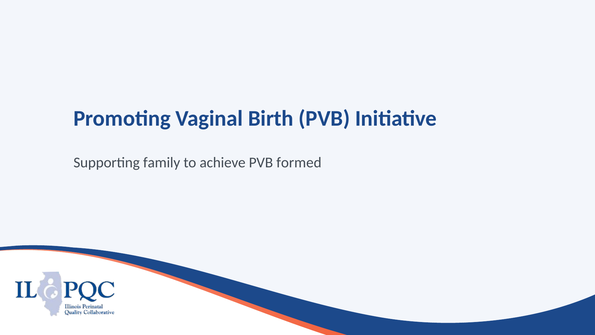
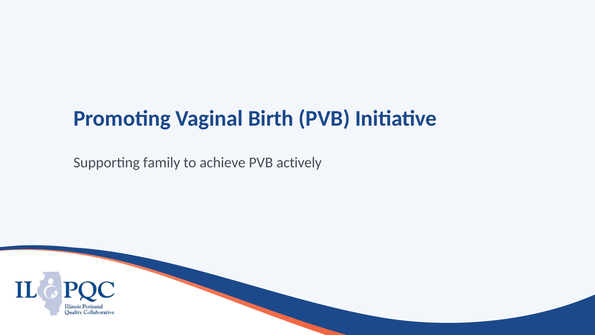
formed: formed -> actively (299, 163)
